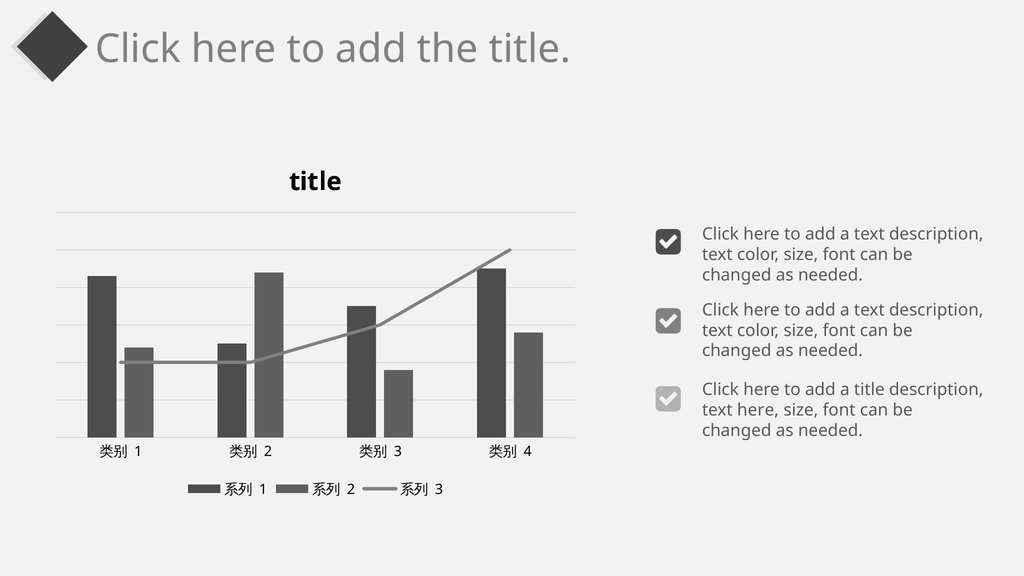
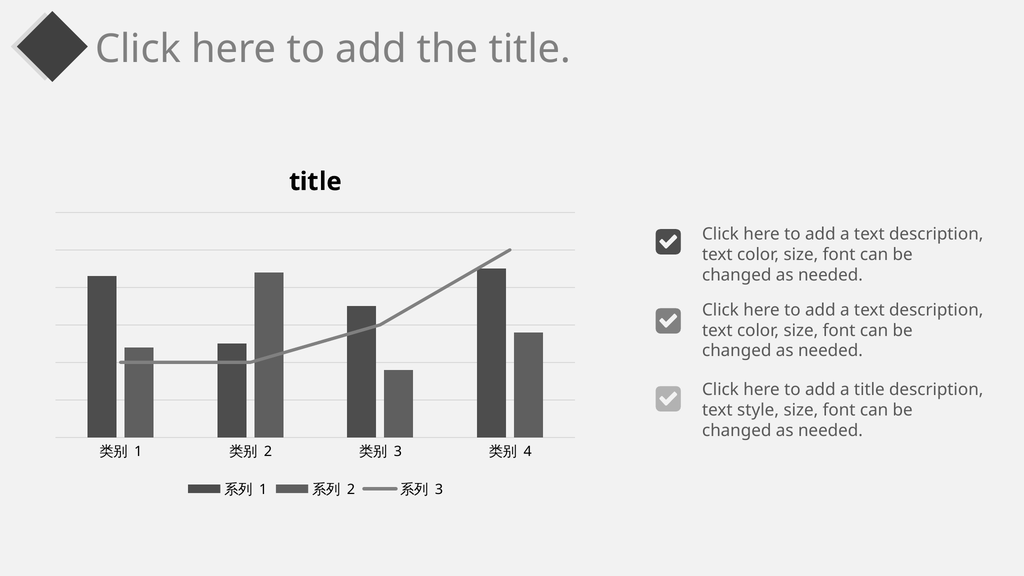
text here: here -> style (758, 410)
